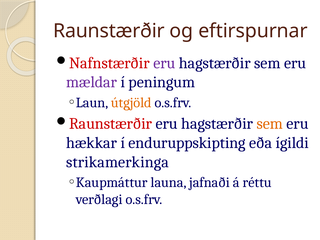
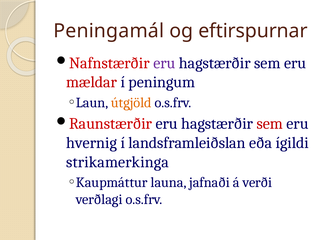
Raunstærðir: Raunstærðir -> Peningamál (109, 31)
mældar colour: purple -> red (92, 82)
sem colour: orange -> red (270, 124)
hækkar: hækkar -> hvernig (92, 143)
enduruppskipting: enduruppskipting -> landsframleiðslan (187, 143)
réttu: réttu -> verði (257, 182)
